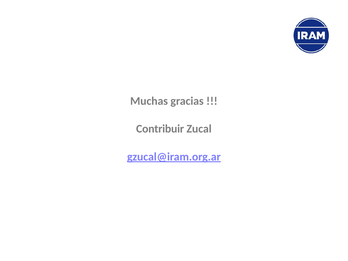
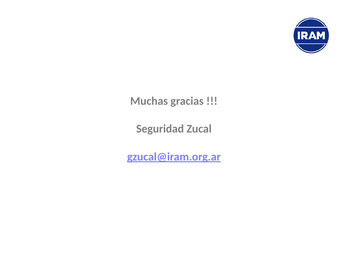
Contribuir: Contribuir -> Seguridad (160, 129)
